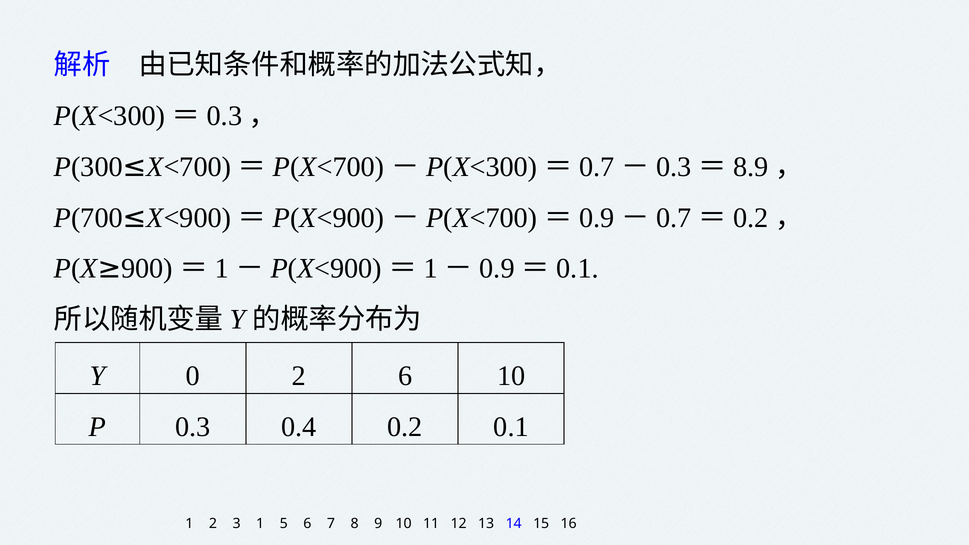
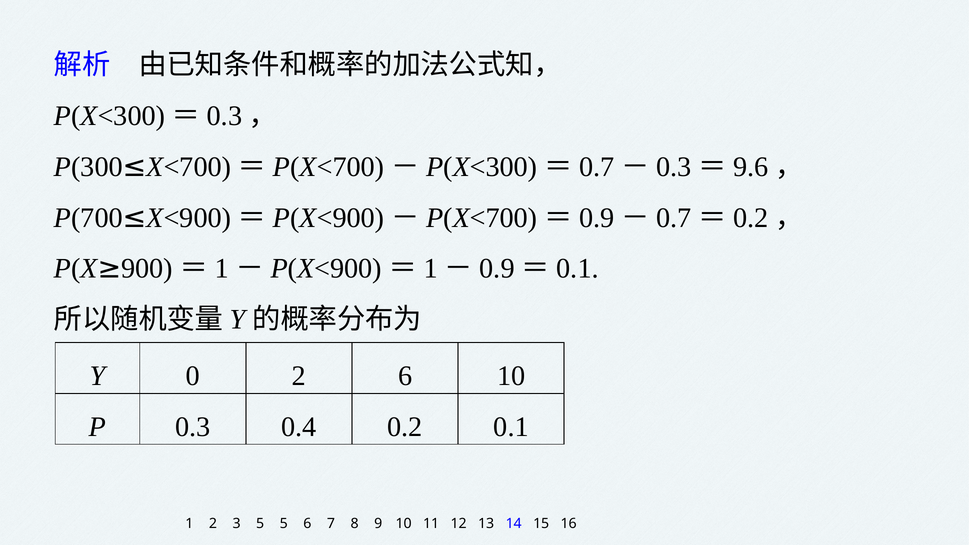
8.9: 8.9 -> 9.6 (751, 167)
3 1: 1 -> 5 (260, 524)
